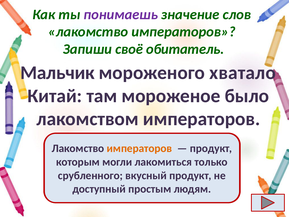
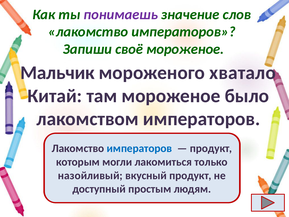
своё обитатель: обитатель -> мороженое (185, 49)
императоров colour: orange -> blue (139, 148)
срубленного: срубленного -> назойливый (90, 175)
